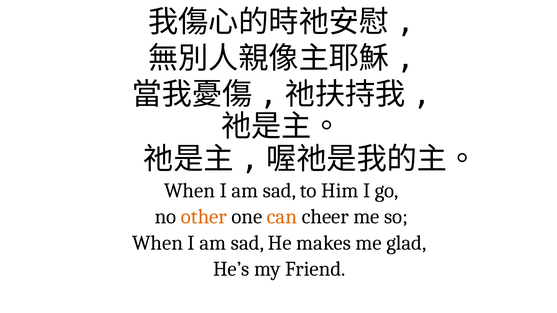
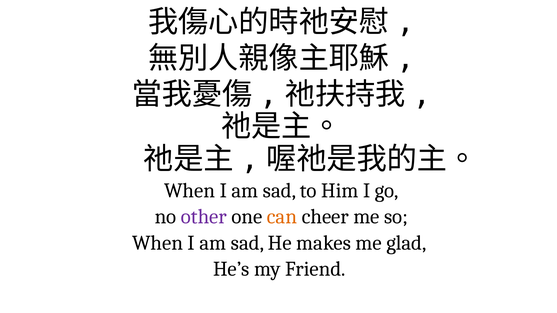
other colour: orange -> purple (204, 217)
